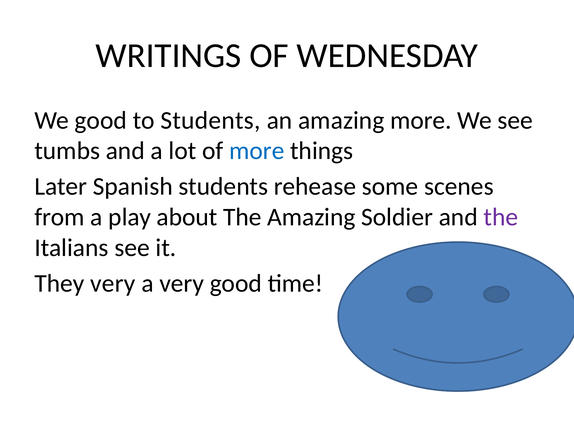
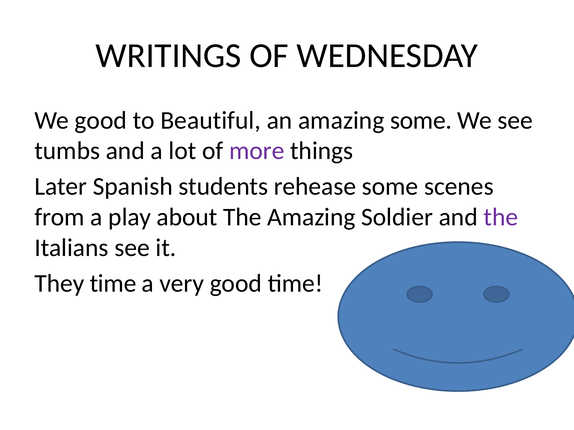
to Students: Students -> Beautiful (211, 120)
amazing more: more -> some (421, 120)
more colour: blue -> purple (257, 151)
They very: very -> time (113, 284)
